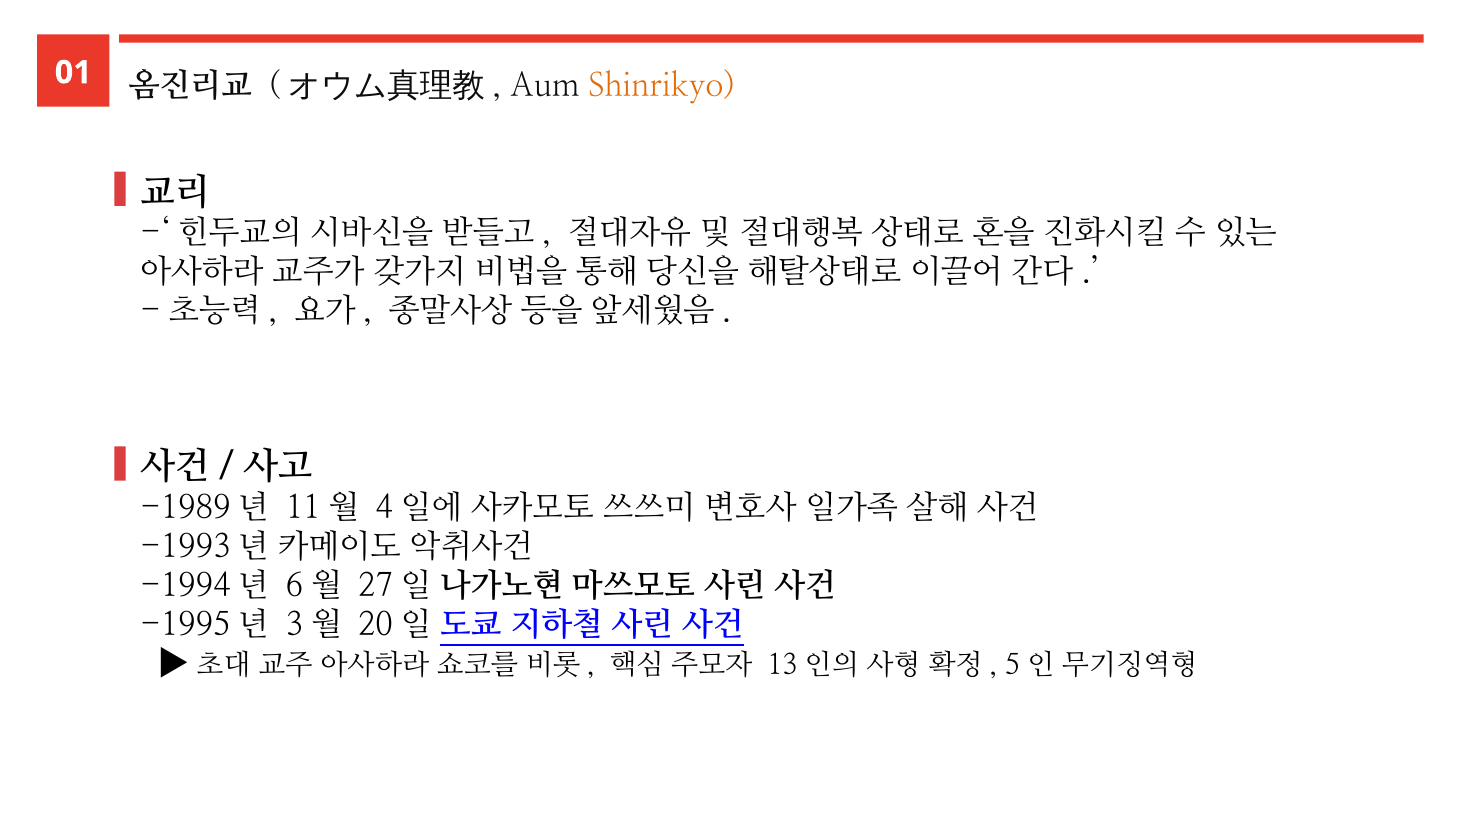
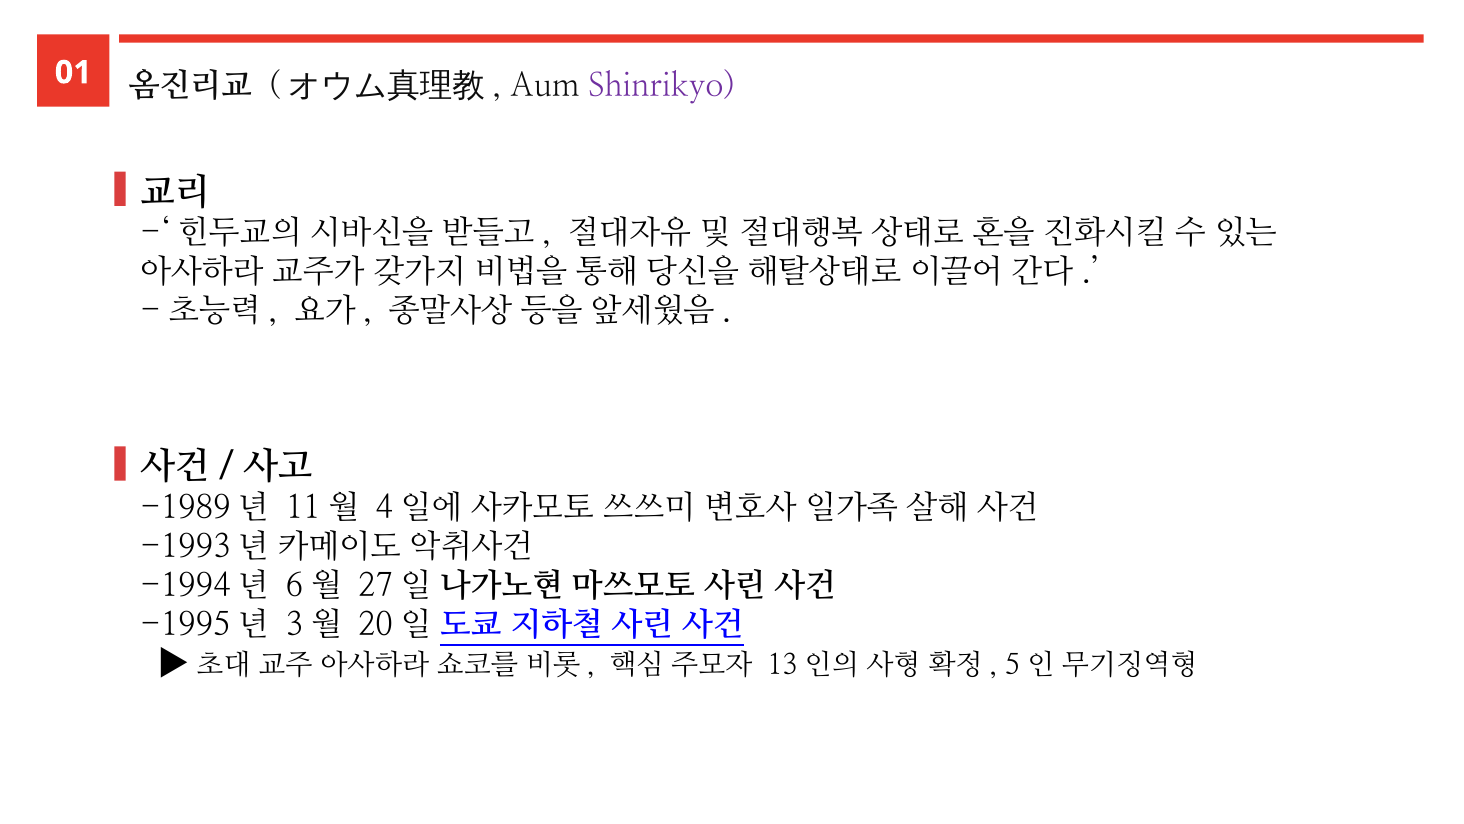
Shinrikyo colour: orange -> purple (662, 86)
